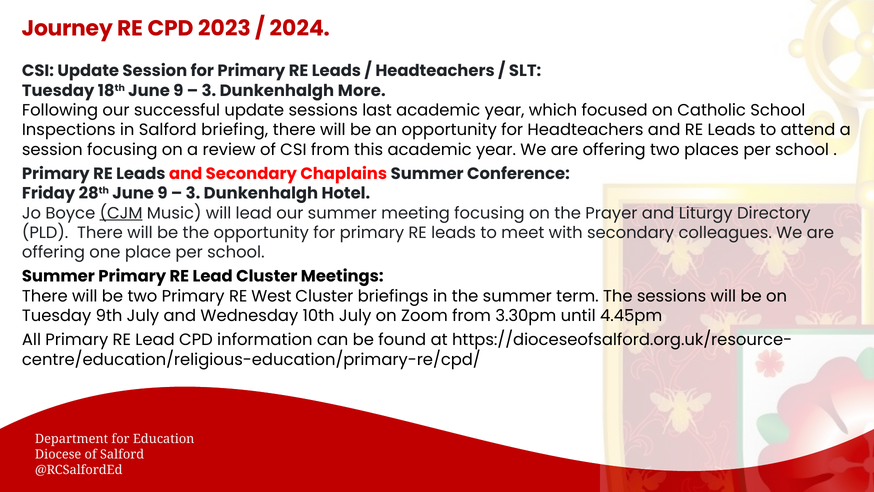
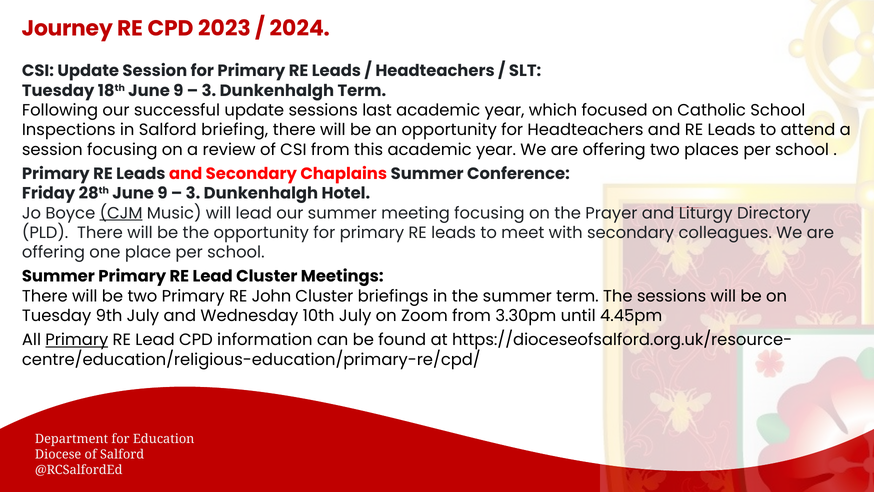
Dunkenhalgh More: More -> Term (362, 91)
West: West -> John (271, 296)
Primary underline: none -> present (77, 340)
